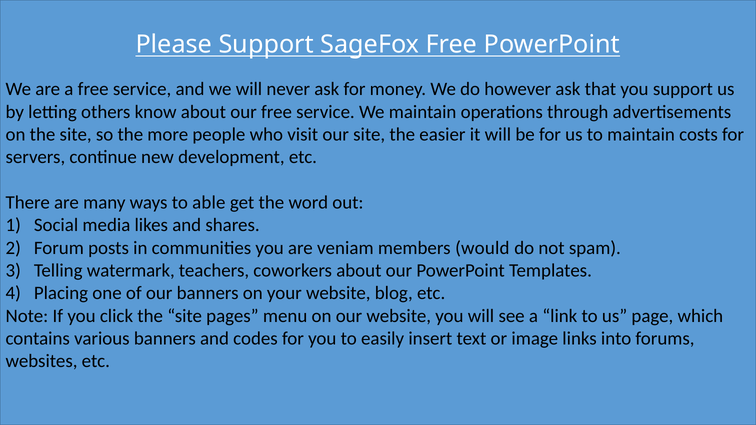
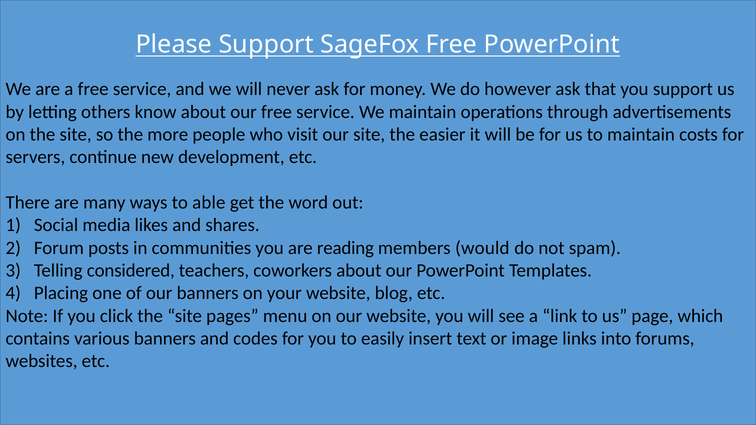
veniam: veniam -> reading (345, 248)
watermark: watermark -> considered (131, 271)
